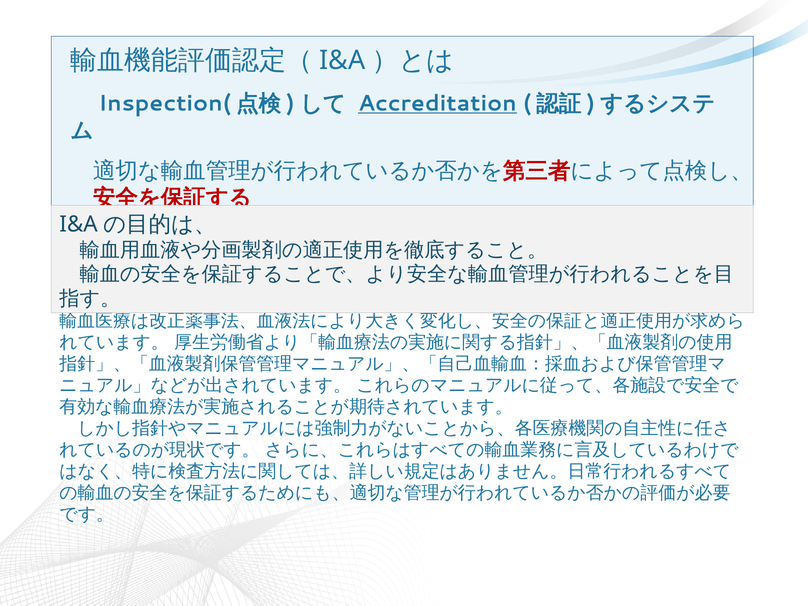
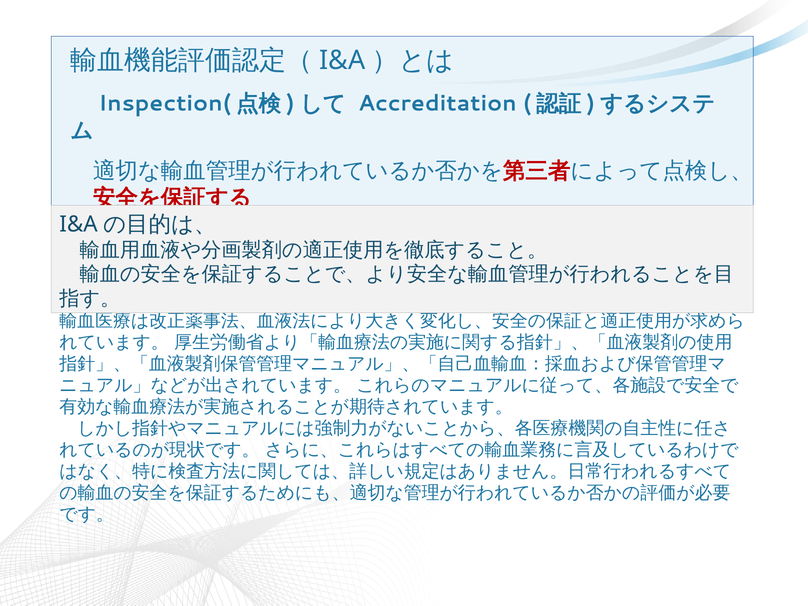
Accreditation underline: present -> none (437, 103)
